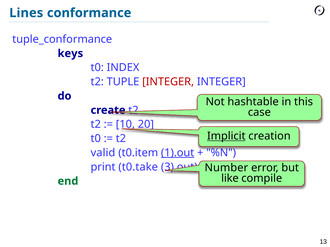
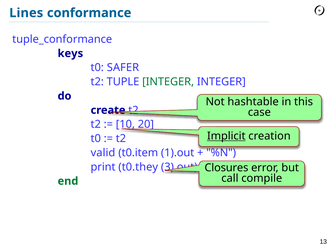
INDEX: INDEX -> SAFER (123, 68)
INTEGER colour: red -> green (168, 82)
1).out underline: present -> none (178, 153)
t0.take: t0.take -> t0.they (138, 167)
Number: Number -> Closures (226, 168)
like: like -> call (230, 179)
